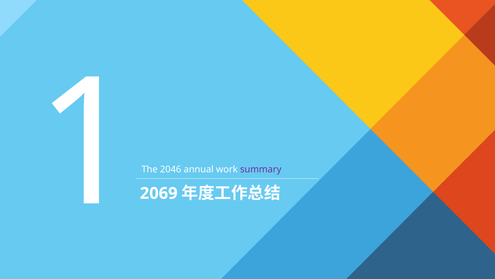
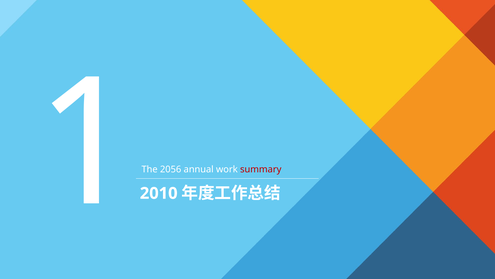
2046: 2046 -> 2056 (171, 169)
summary colour: purple -> red (261, 169)
2069: 2069 -> 2010 (159, 193)
